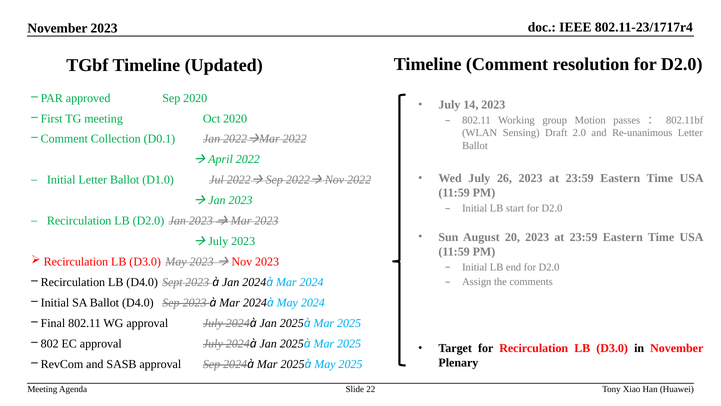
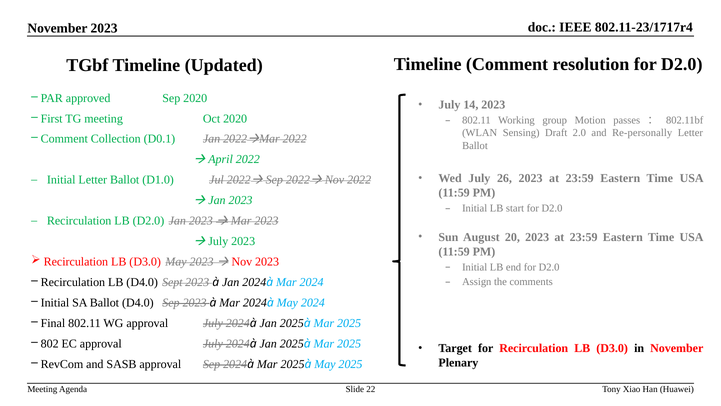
Re-unanimous: Re-unanimous -> Re-personally (642, 133)
